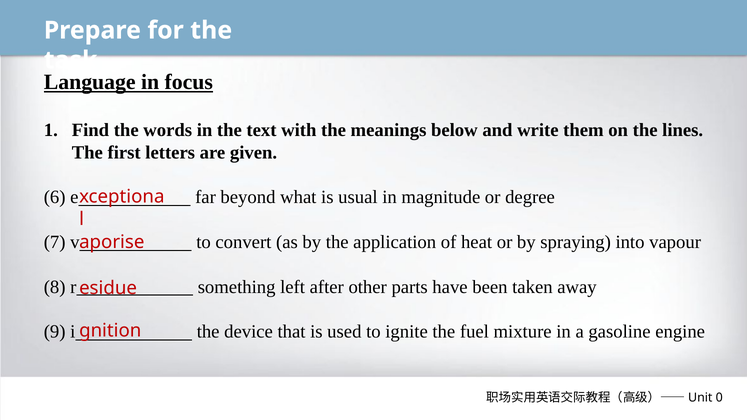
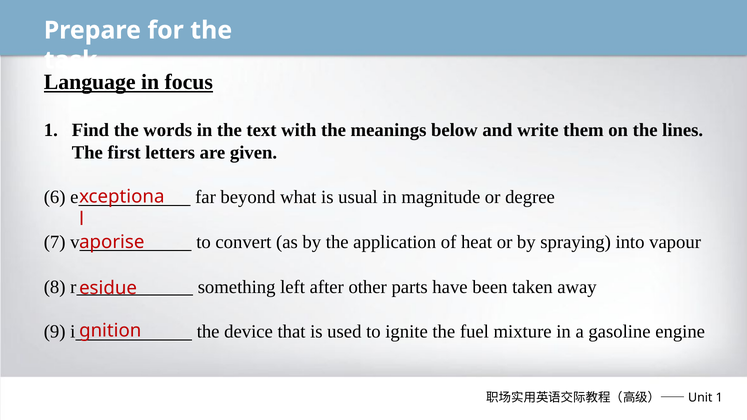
0: 0 -> 1 (719, 398)
